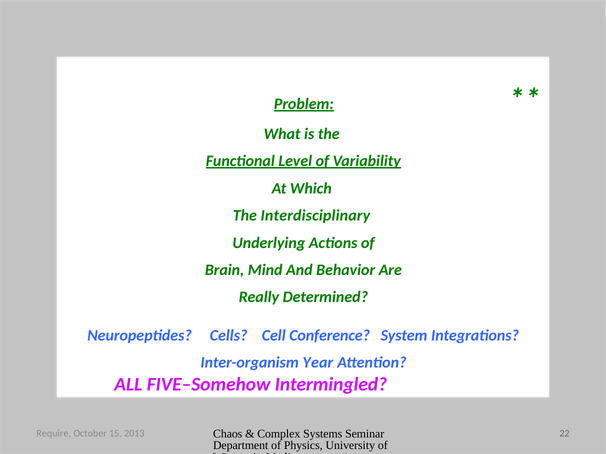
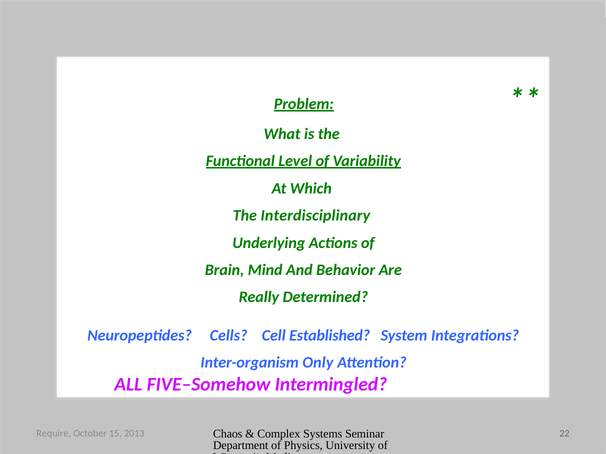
Conference: Conference -> Established (330, 336)
Year: Year -> Only (318, 363)
